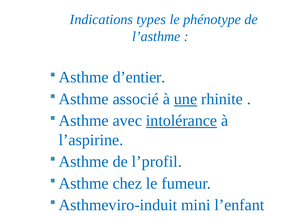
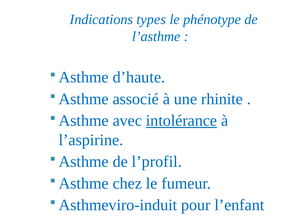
d’entier: d’entier -> d’haute (139, 77)
une underline: present -> none (186, 99)
mini: mini -> pour (196, 205)
